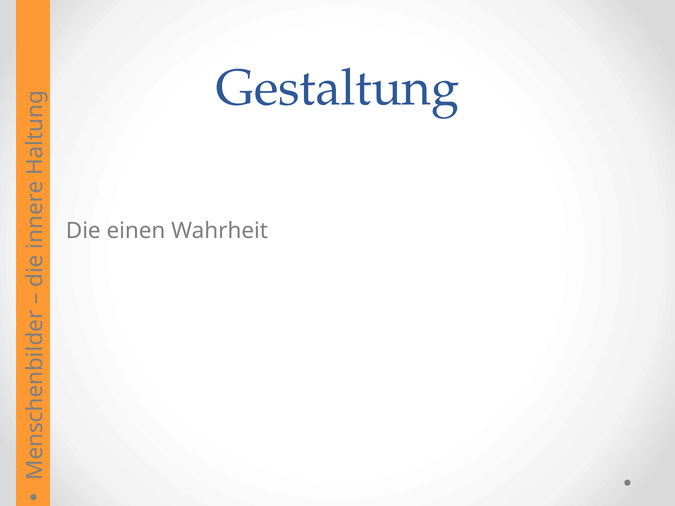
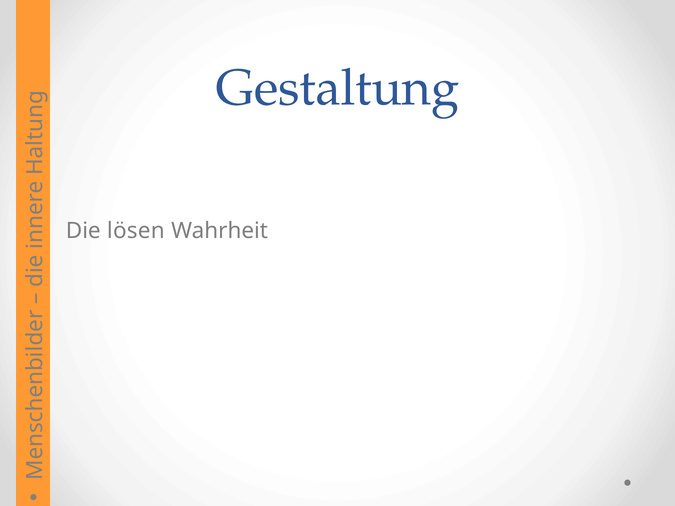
einen: einen -> lösen (136, 231)
